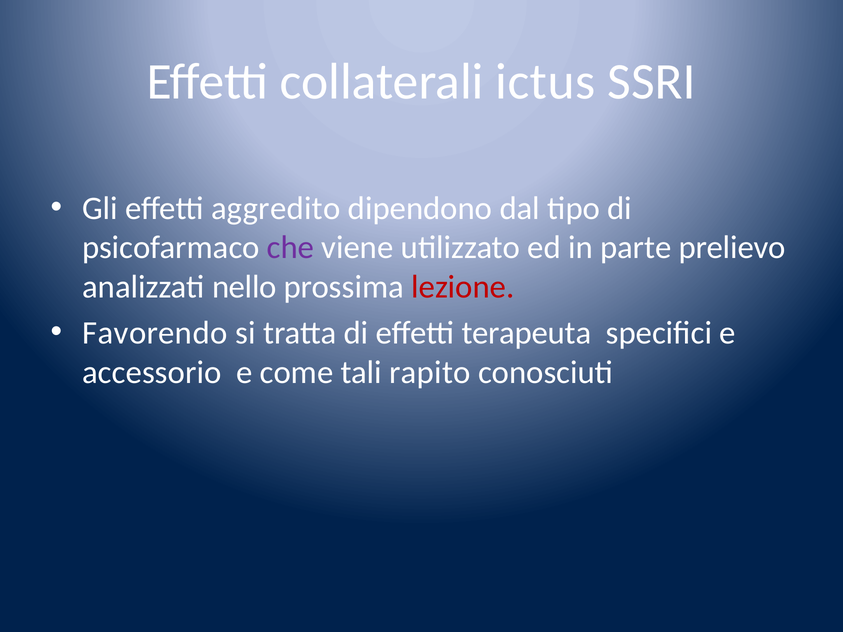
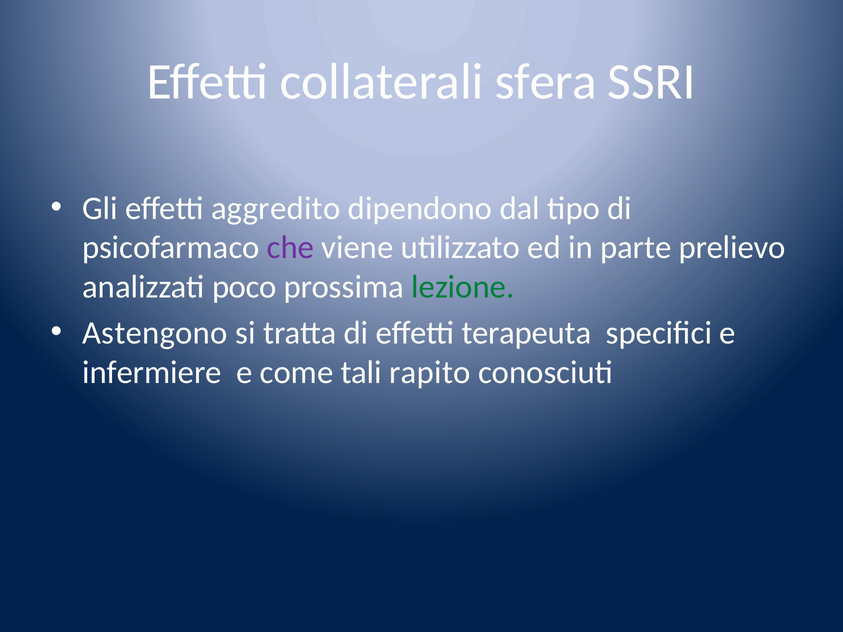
ictus: ictus -> sfera (546, 82)
nello: nello -> poco (244, 287)
lezione colour: red -> green (463, 287)
Favorendo: Favorendo -> Astengono (155, 333)
accessorio: accessorio -> infermiere (152, 372)
